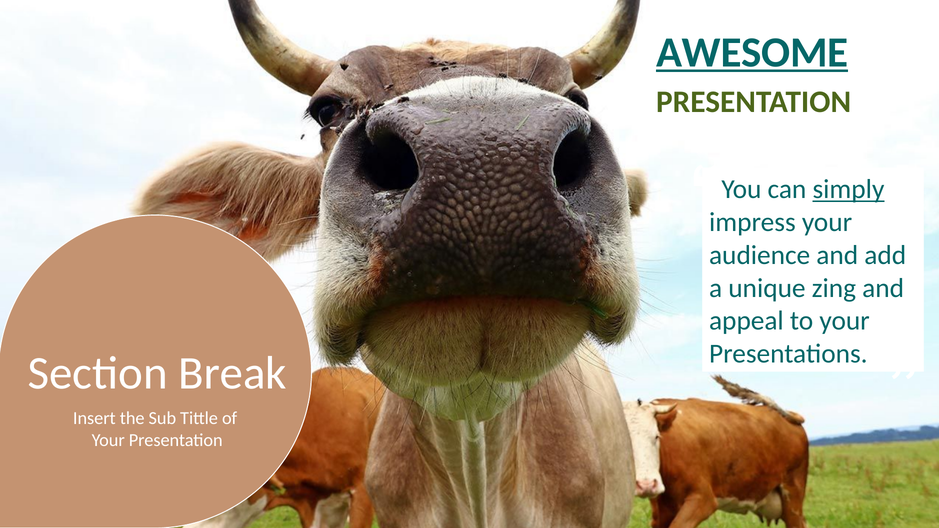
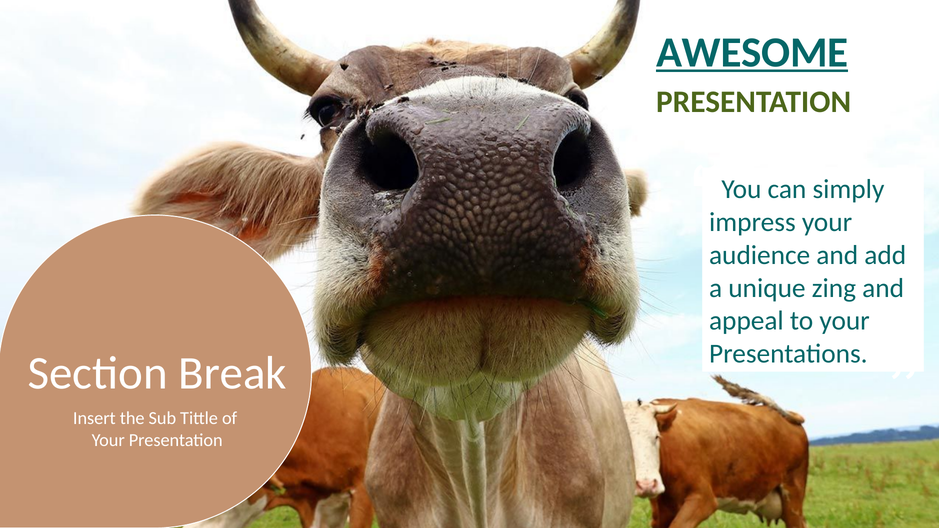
simply underline: present -> none (848, 189)
